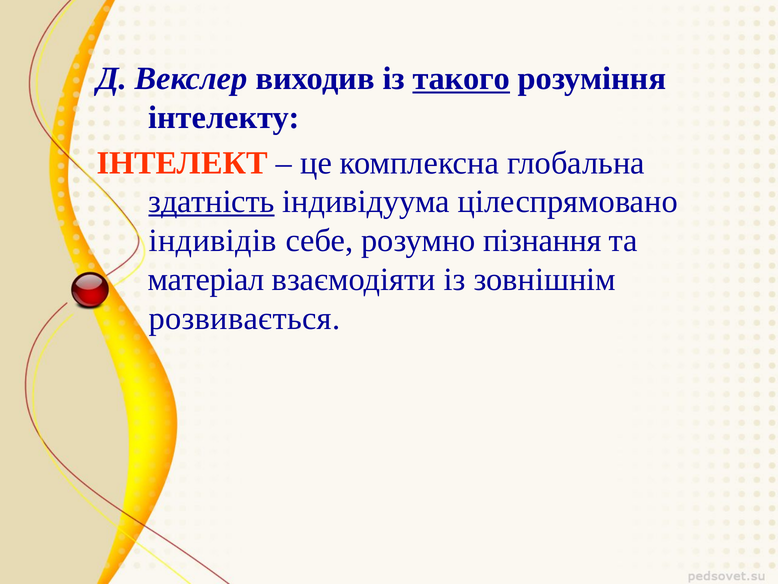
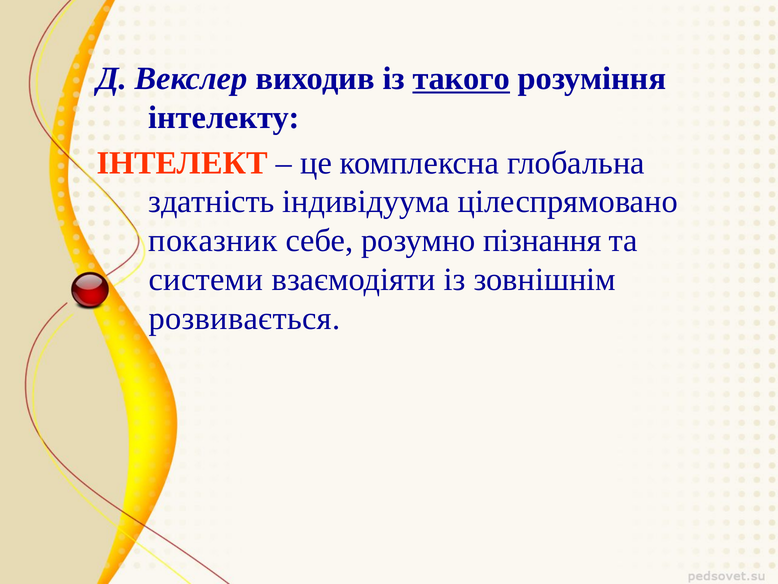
здатність underline: present -> none (211, 202)
індивідів: індивідів -> показник (213, 241)
матеріал: матеріал -> системи (206, 279)
